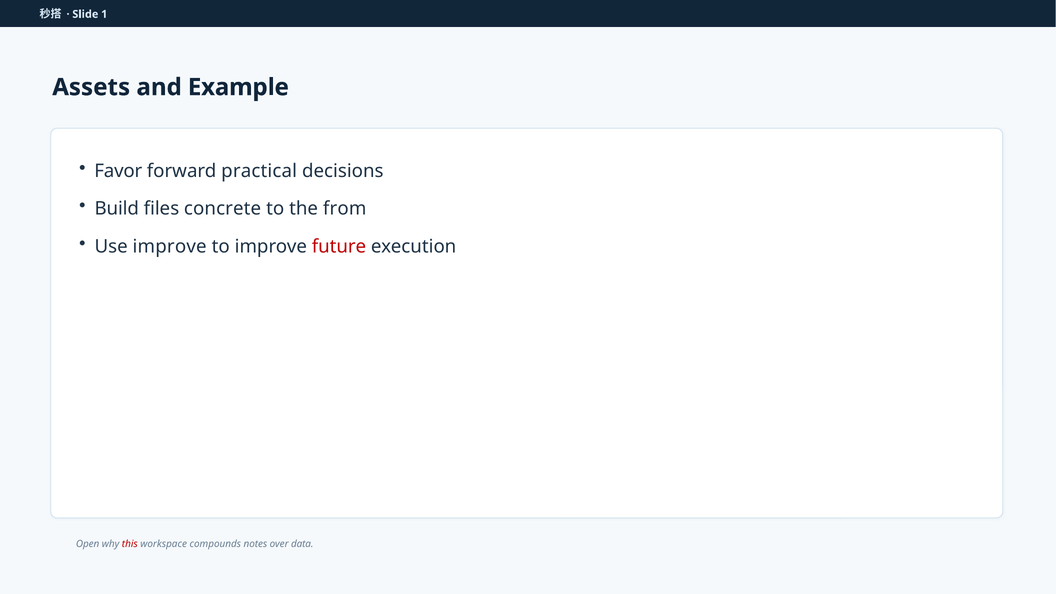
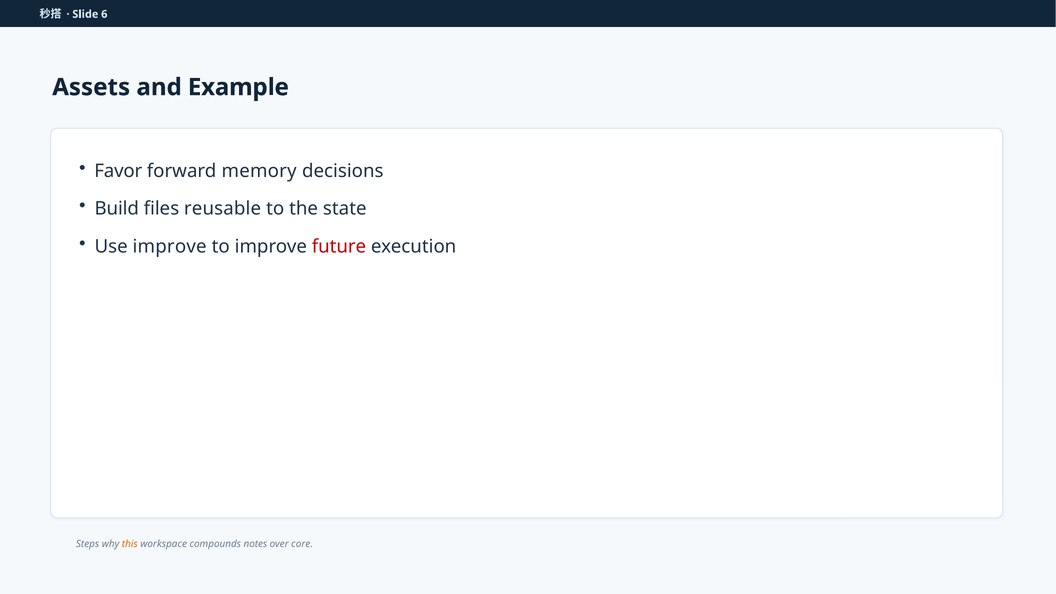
1: 1 -> 6 (104, 14)
practical: practical -> memory (259, 171)
concrete: concrete -> reusable (223, 209)
from: from -> state (345, 209)
Open: Open -> Steps (88, 544)
this colour: red -> orange (130, 544)
data: data -> core (302, 544)
